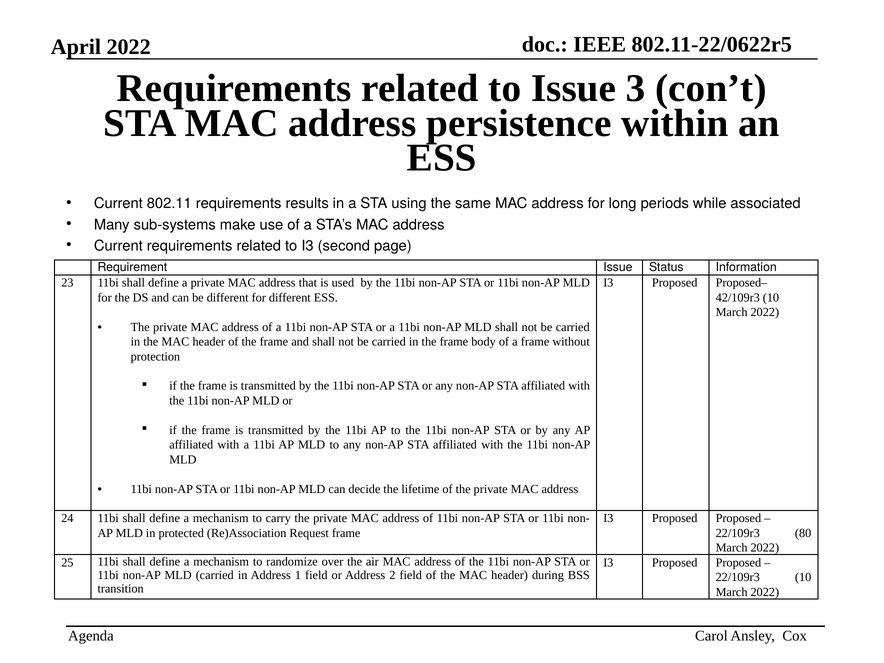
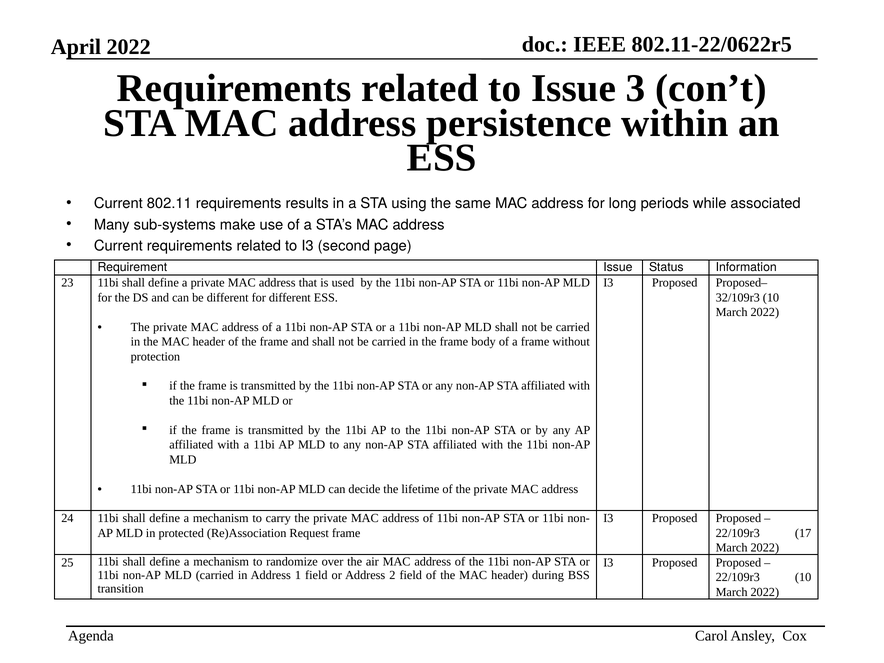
42/109r3: 42/109r3 -> 32/109r3 (738, 298)
80: 80 -> 17 (803, 533)
